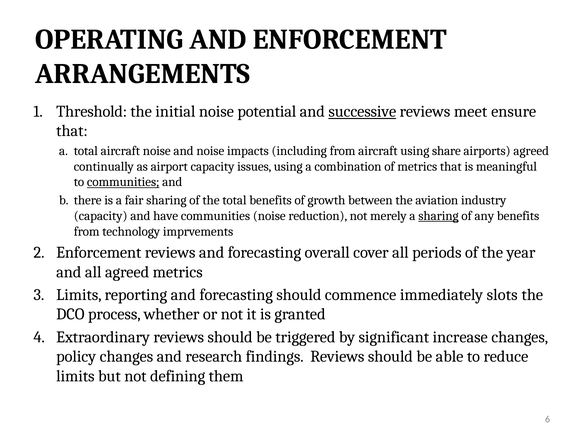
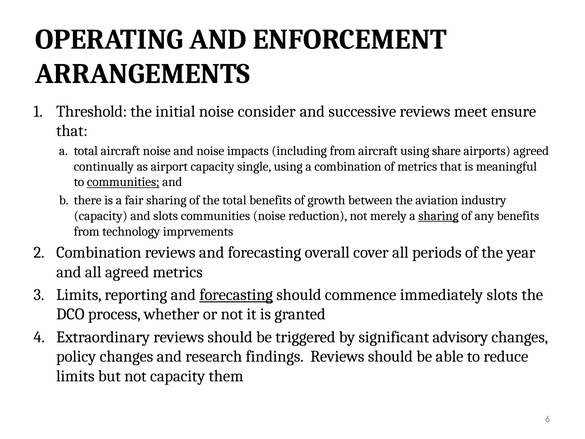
potential: potential -> consider (267, 111)
successive underline: present -> none (362, 111)
issues: issues -> single (254, 166)
and have: have -> slots (166, 216)
Enforcement: Enforcement -> Combination (99, 252)
forecasting underline: none -> present (236, 295)
increase: increase -> advisory (460, 337)
not defining: defining -> capacity (178, 376)
